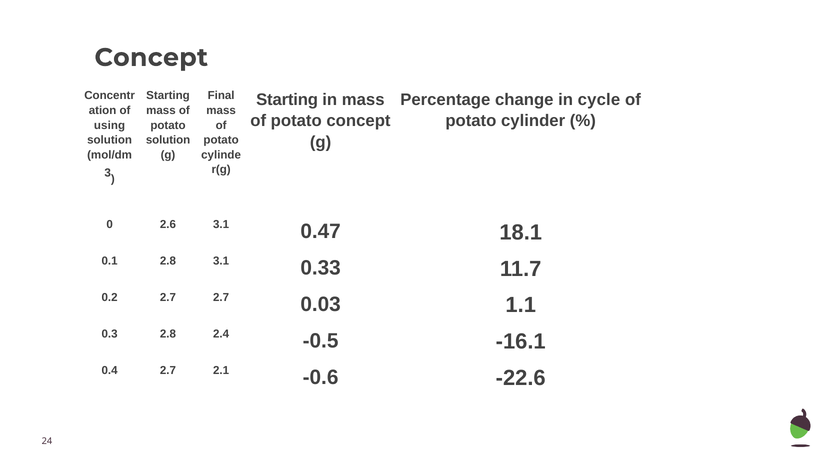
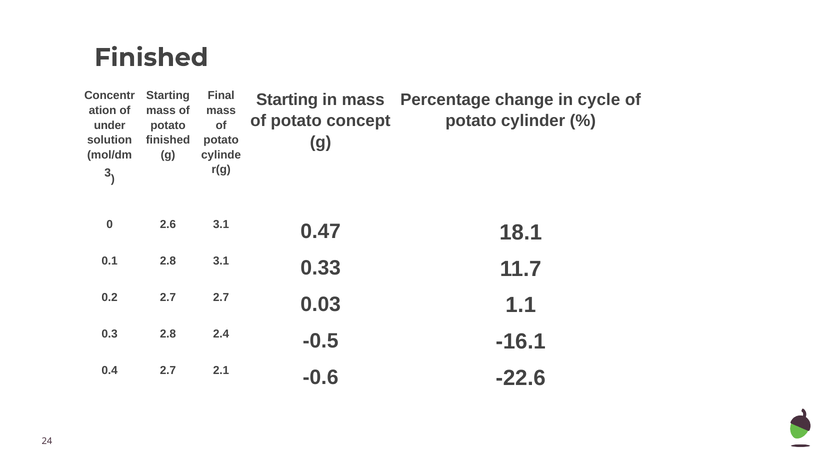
Concept: Concept -> Finished (151, 57)
using: using -> under (110, 125)
solution: solution -> finished (168, 140)
